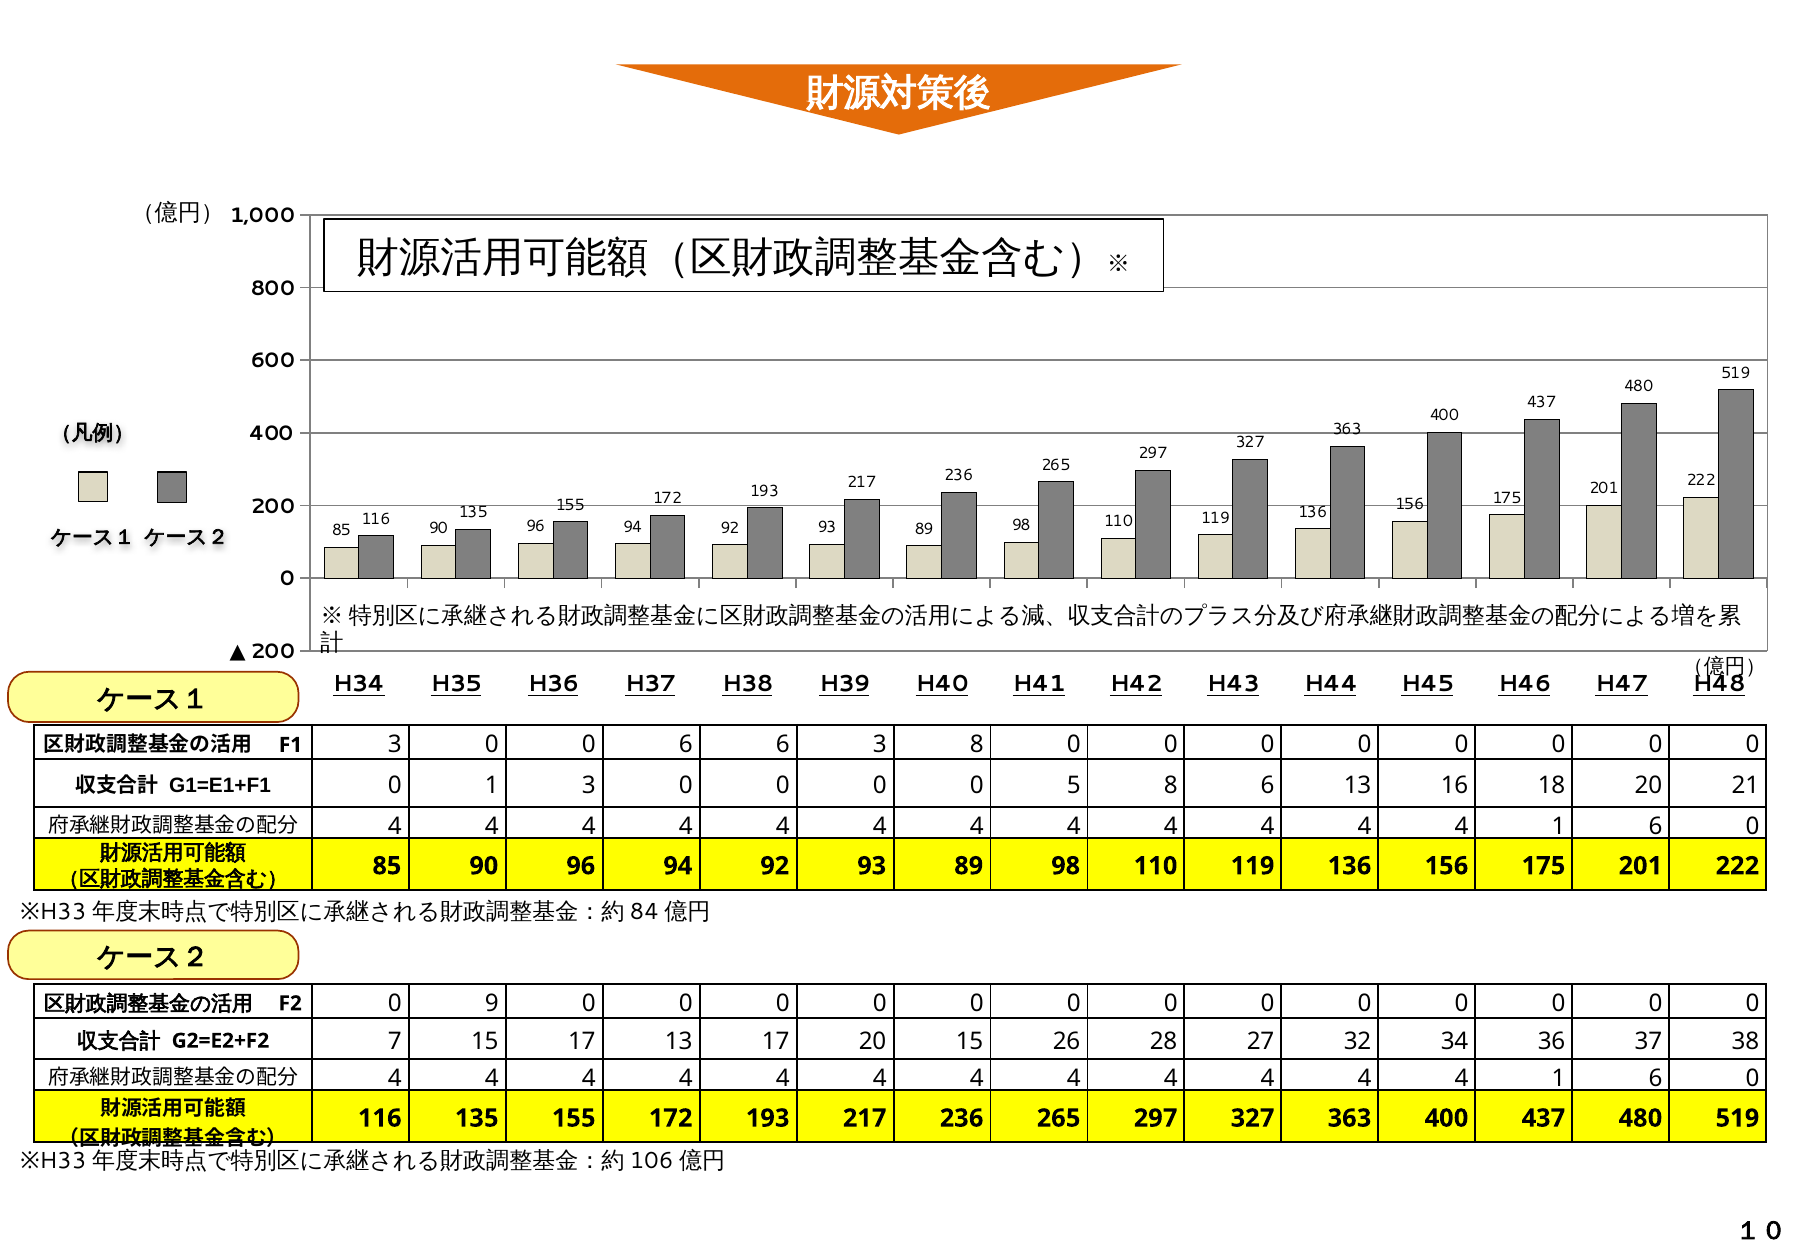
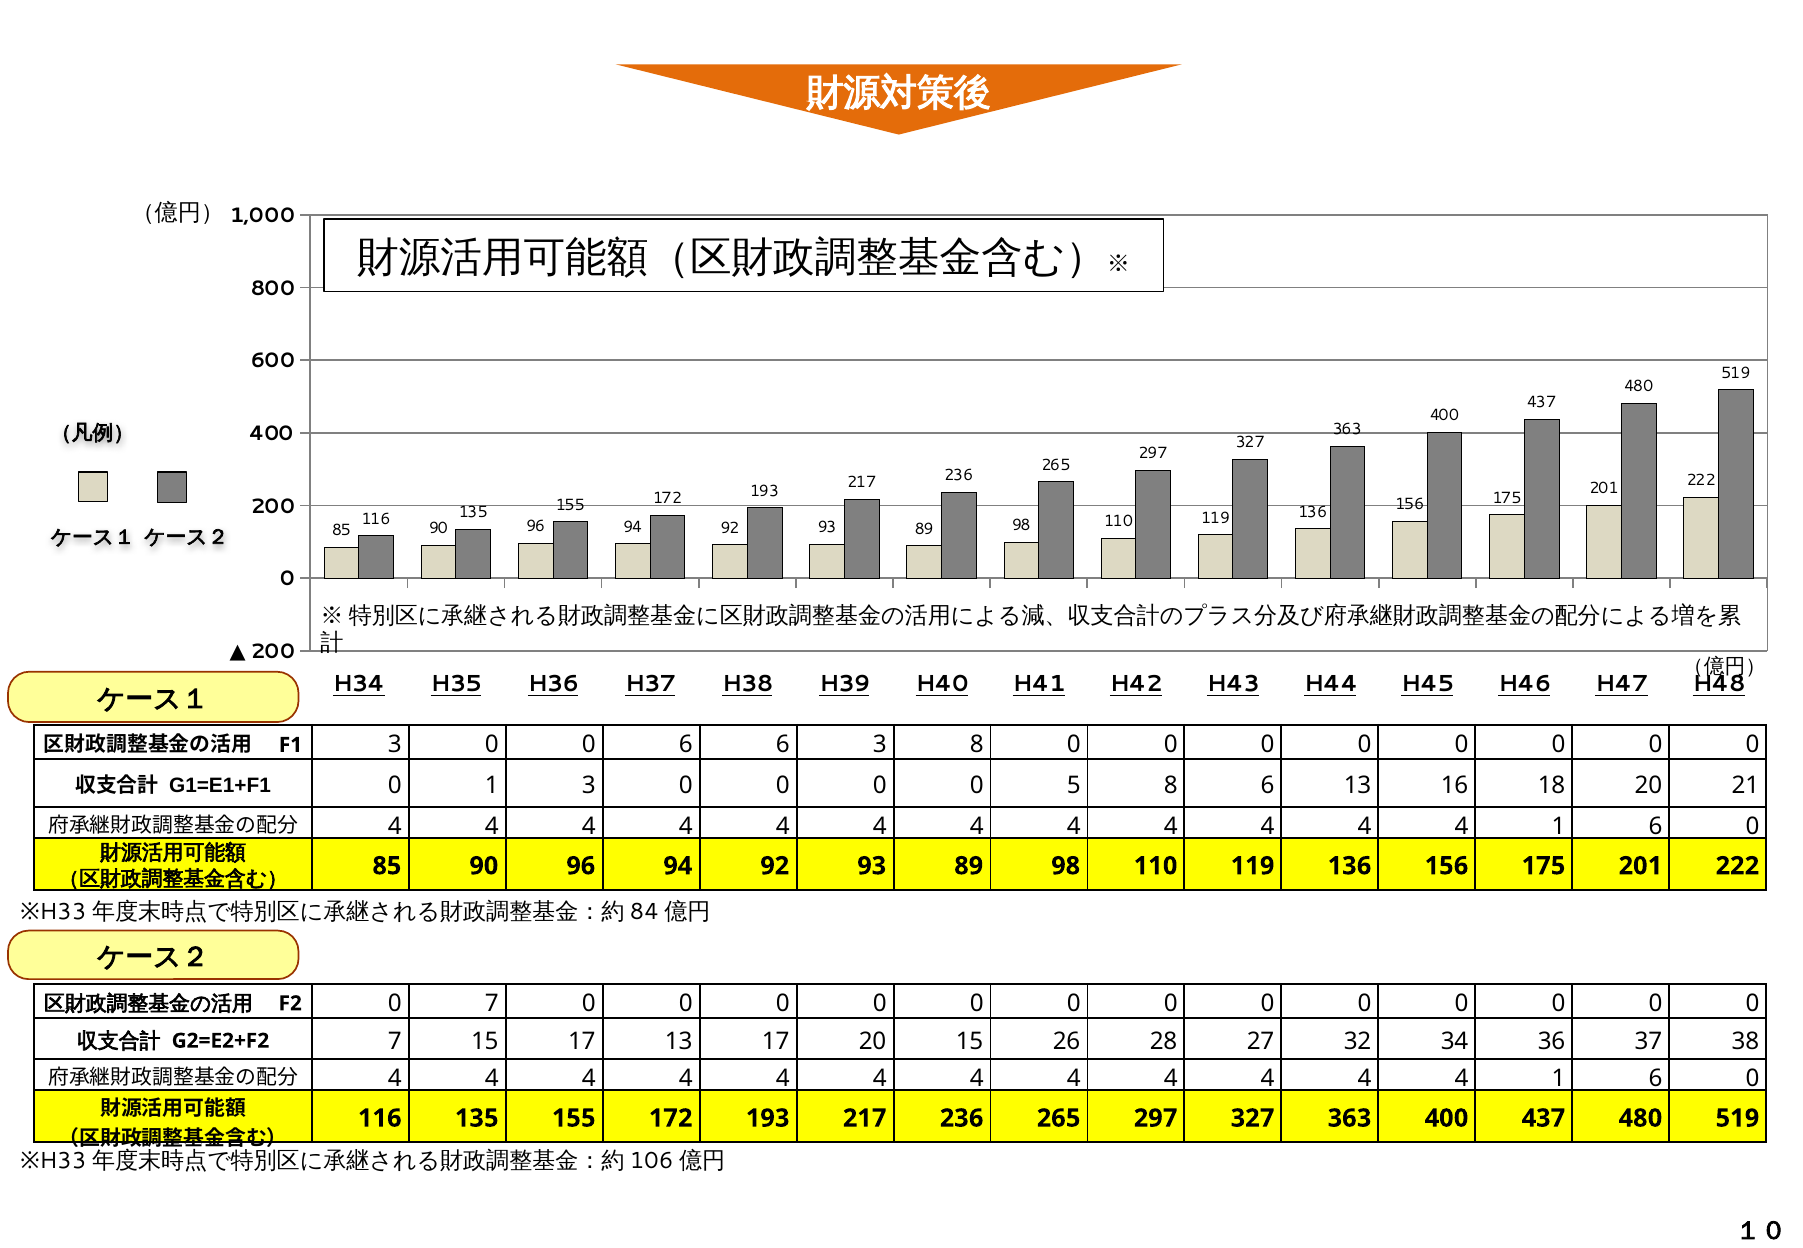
0 9: 9 -> 7 (492, 1004)
